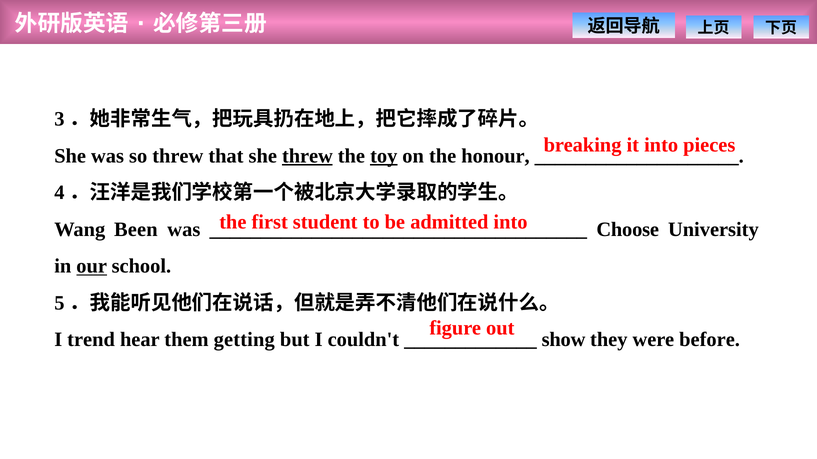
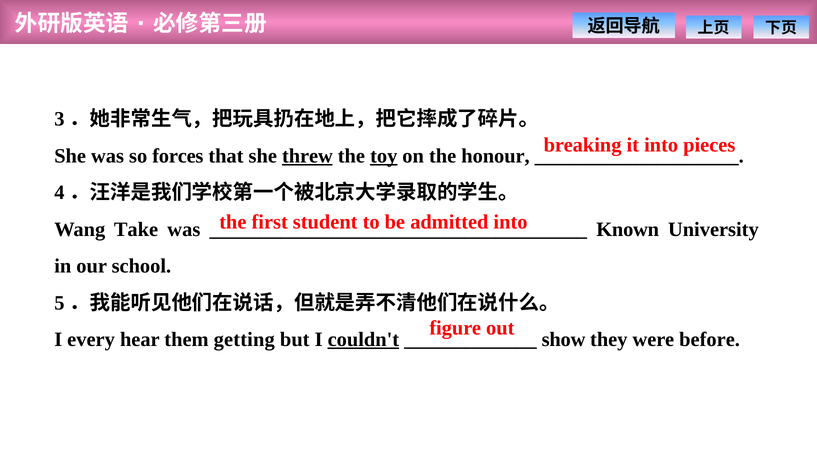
so threw: threw -> forces (178, 156)
Been: Been -> Take (136, 230)
Choose: Choose -> Known (628, 230)
our underline: present -> none (92, 266)
trend: trend -> every (91, 340)
couldn't underline: none -> present (363, 340)
